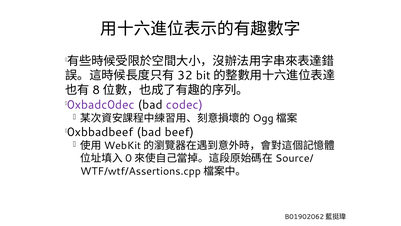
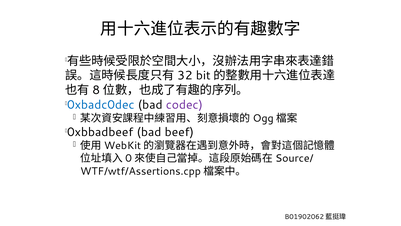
0xbadc0dec colour: purple -> blue (101, 105)
